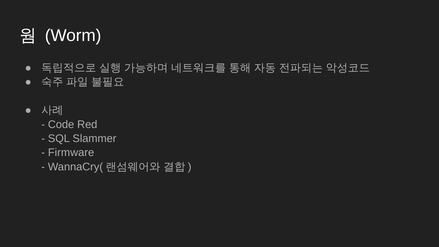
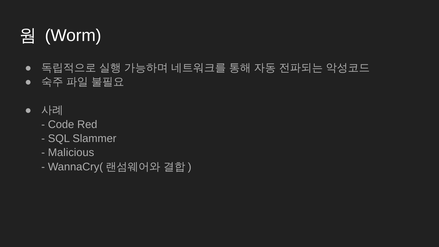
Firmware: Firmware -> Malicious (71, 153)
